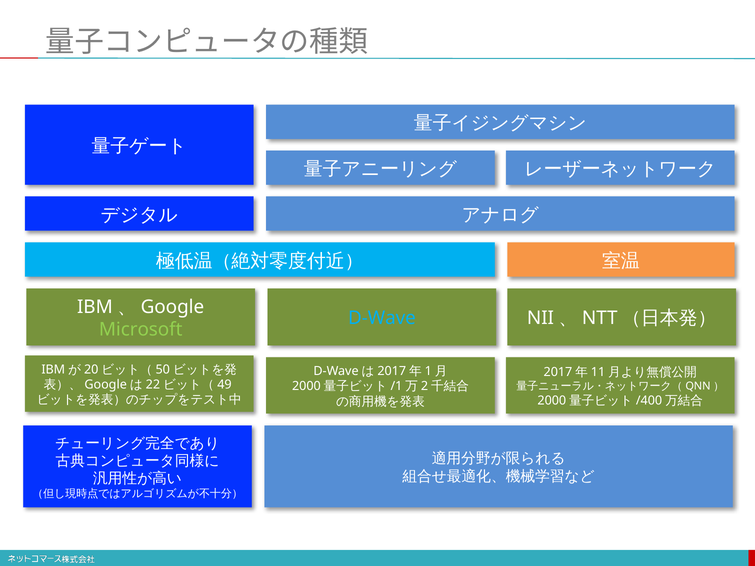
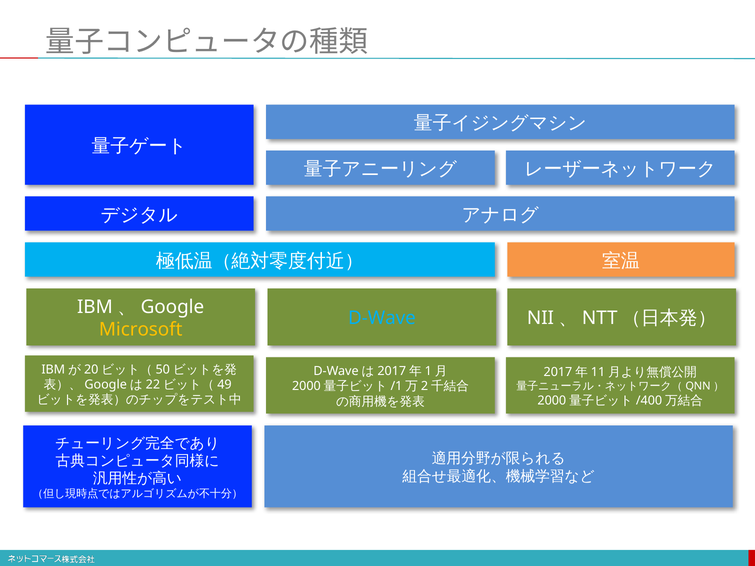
Microsoft colour: light green -> yellow (141, 330)
